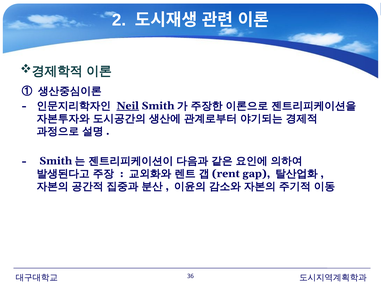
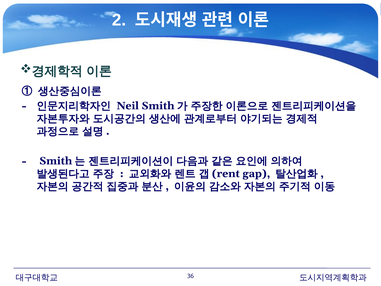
Neil underline: present -> none (128, 106)
